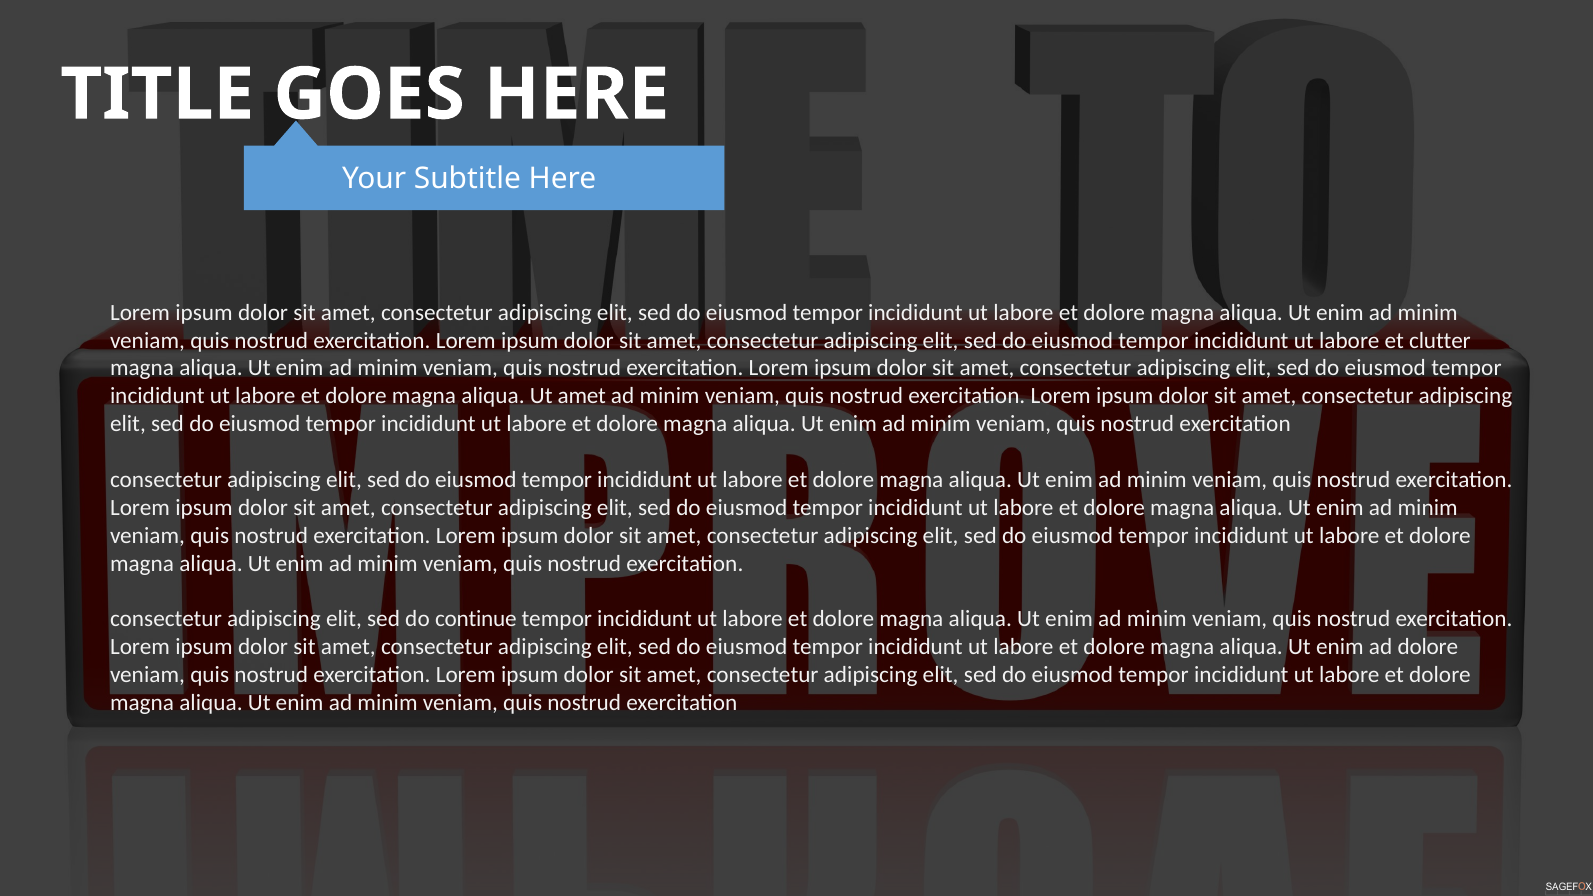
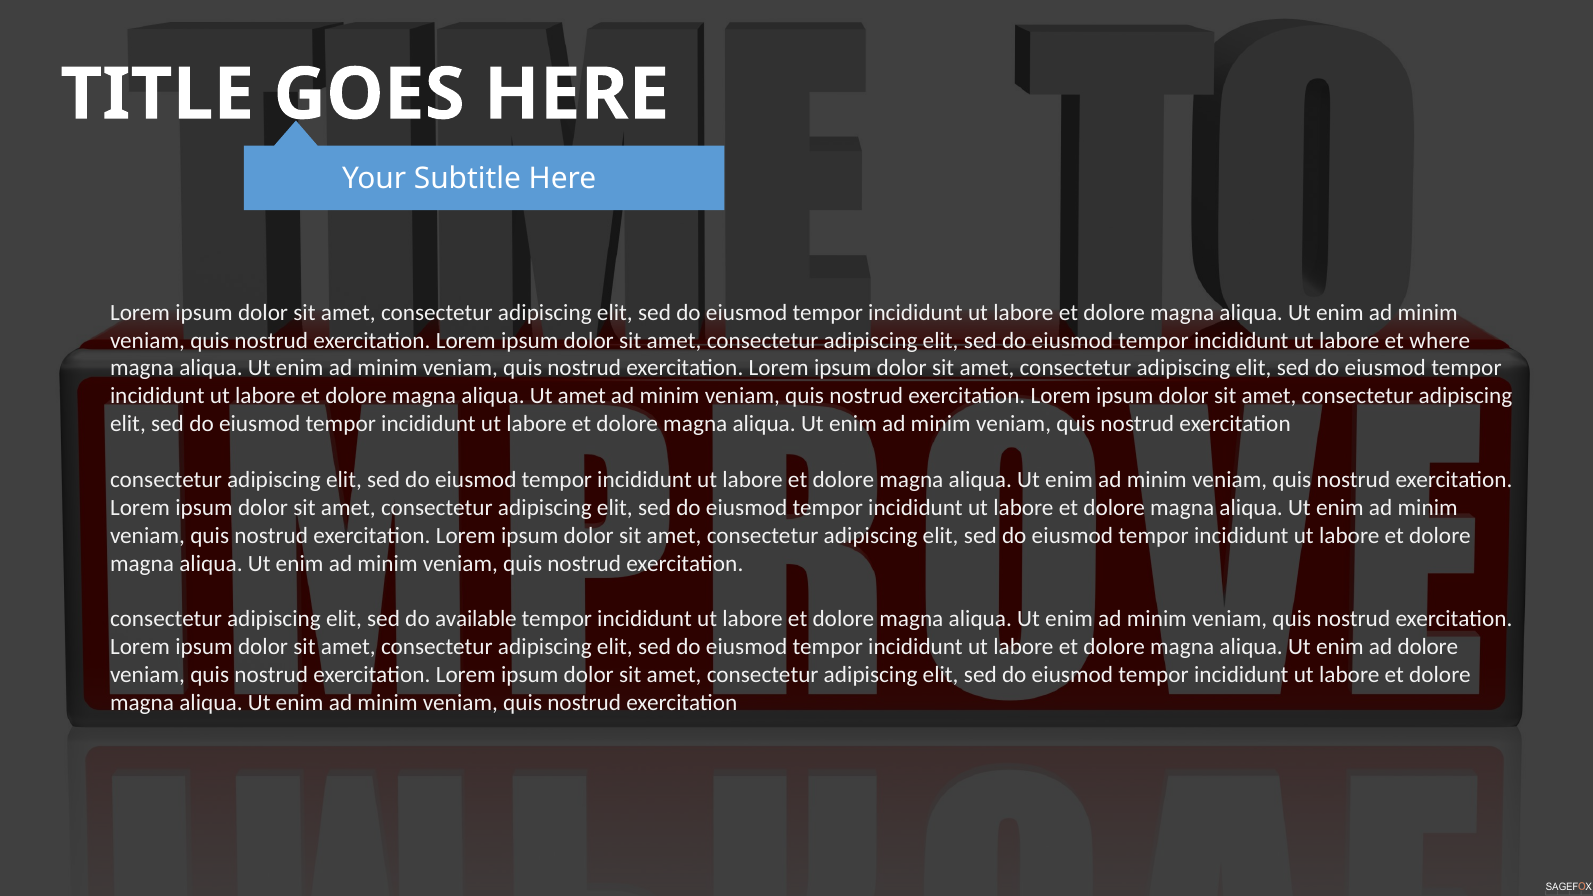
clutter: clutter -> where (1440, 340)
continue: continue -> available (476, 619)
